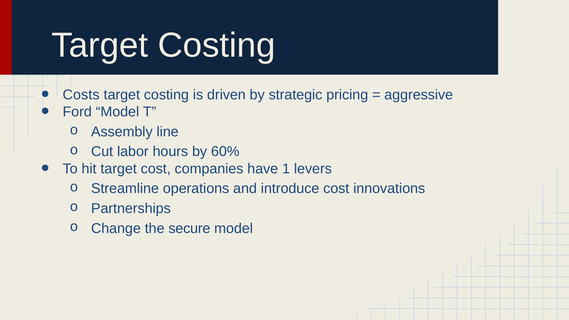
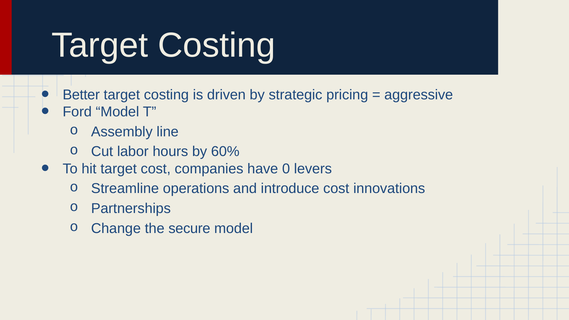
Costs: Costs -> Better (81, 95)
1: 1 -> 0 (286, 169)
